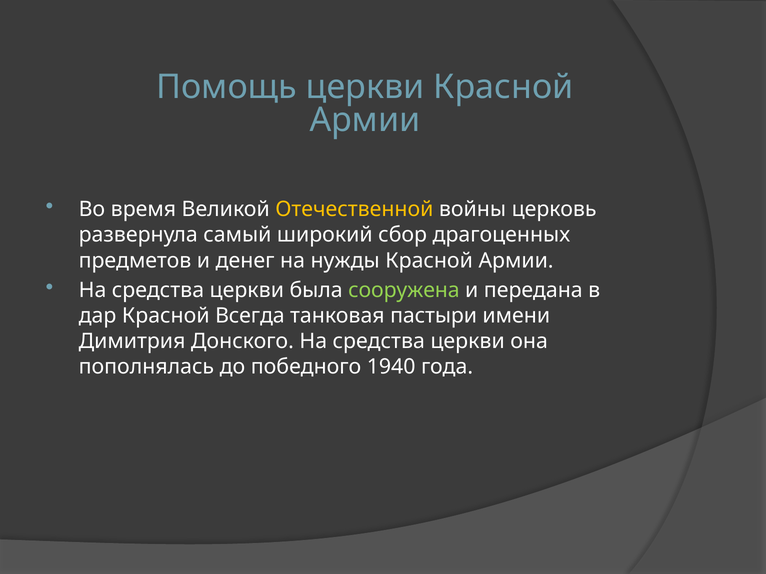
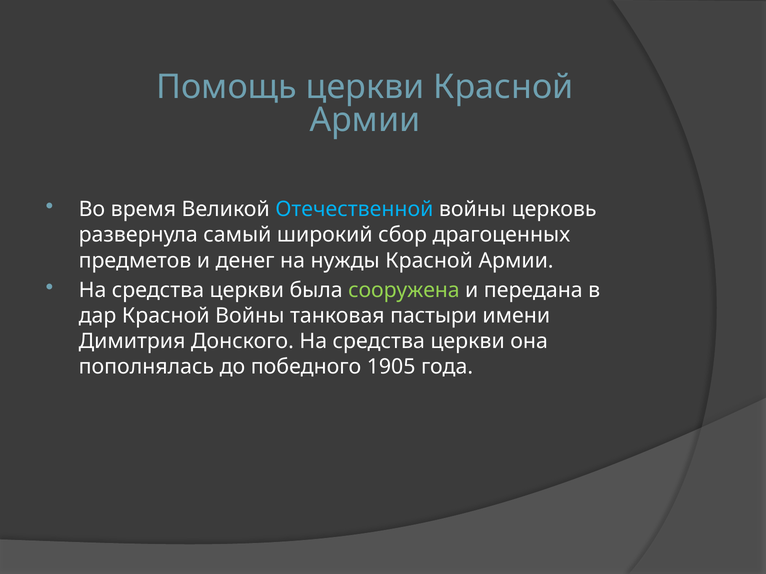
Отечественной colour: yellow -> light blue (354, 210)
Красной Всегда: Всегда -> Войны (250, 316)
1940: 1940 -> 1905 (391, 367)
